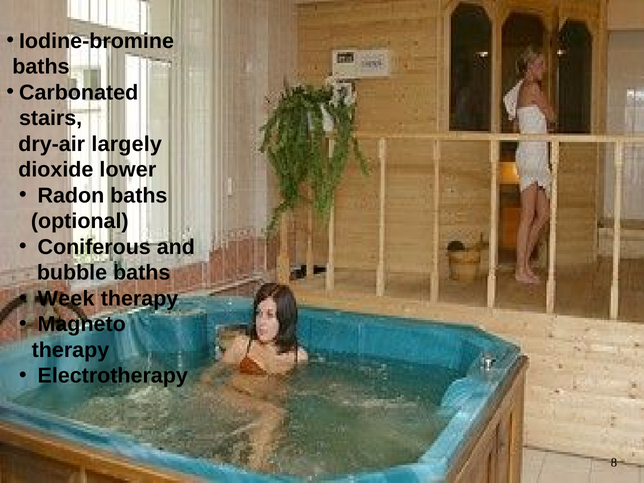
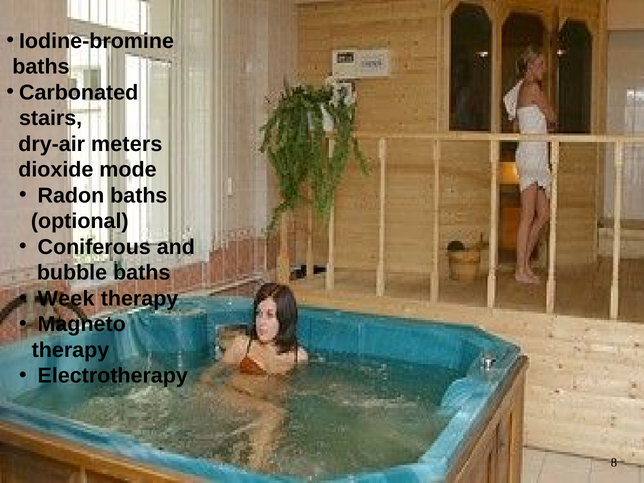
largely: largely -> meters (127, 144)
lower: lower -> mode (128, 170)
